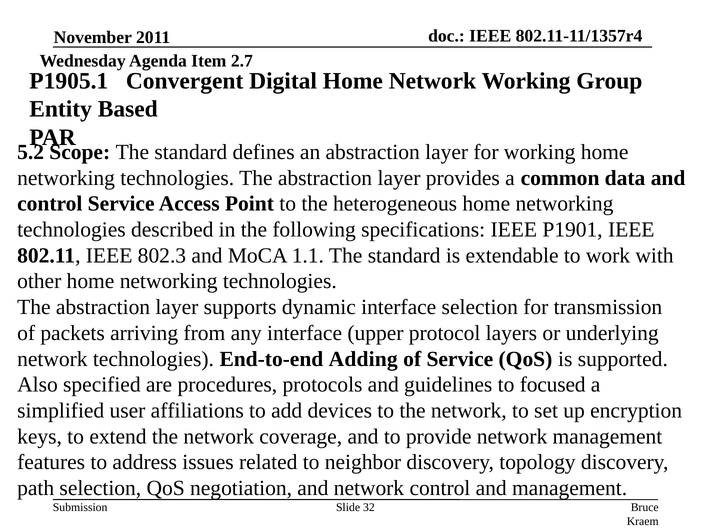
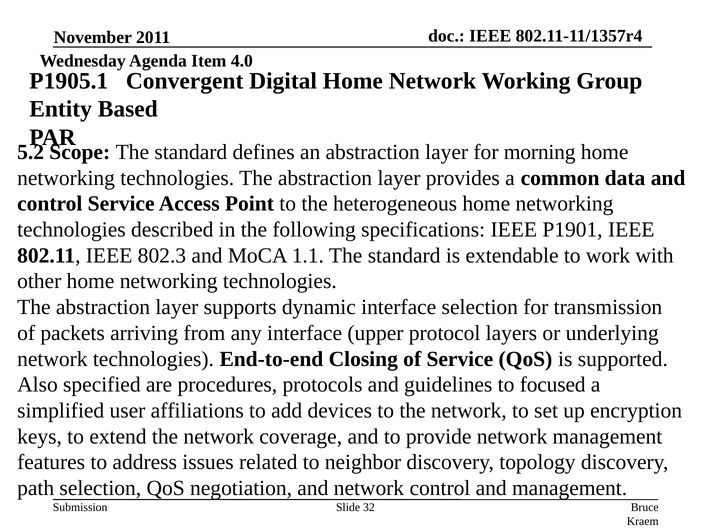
2.7: 2.7 -> 4.0 (242, 61)
for working: working -> morning (540, 152)
Adding: Adding -> Closing (363, 359)
